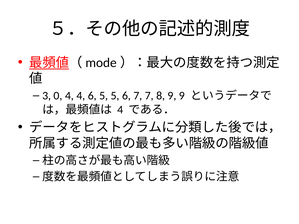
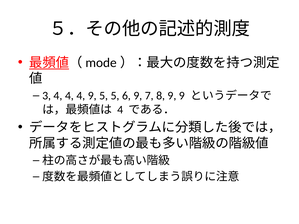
3 0: 0 -> 4 (58, 96)
4 6: 6 -> 9 (92, 96)
6 7: 7 -> 9 (138, 96)
